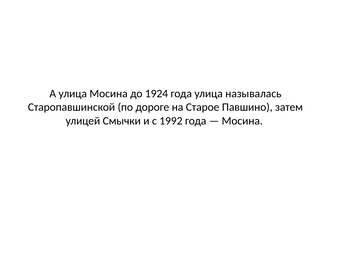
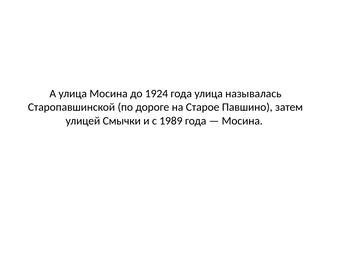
1992: 1992 -> 1989 (171, 121)
